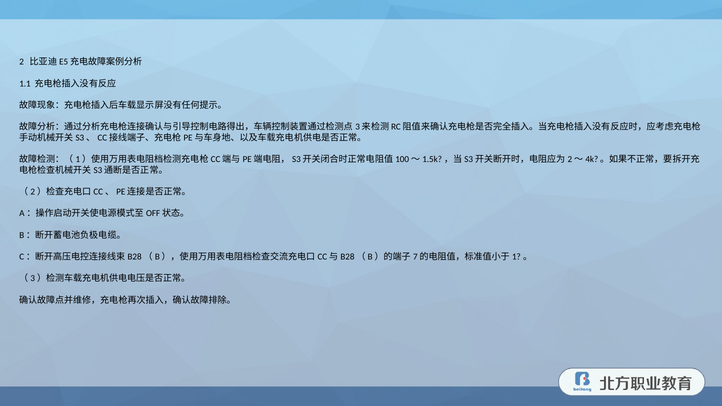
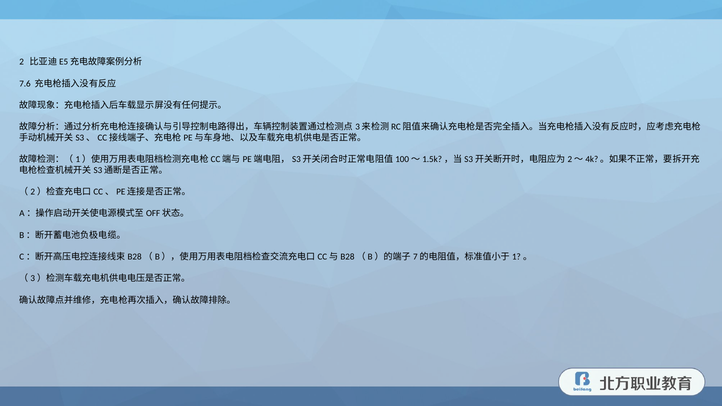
1.1: 1.1 -> 7.6 (25, 84)
